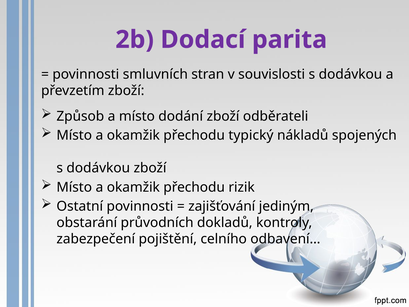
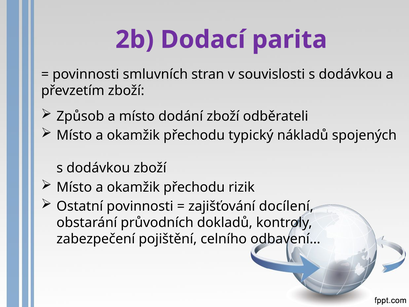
jediným: jediným -> docílení (286, 206)
